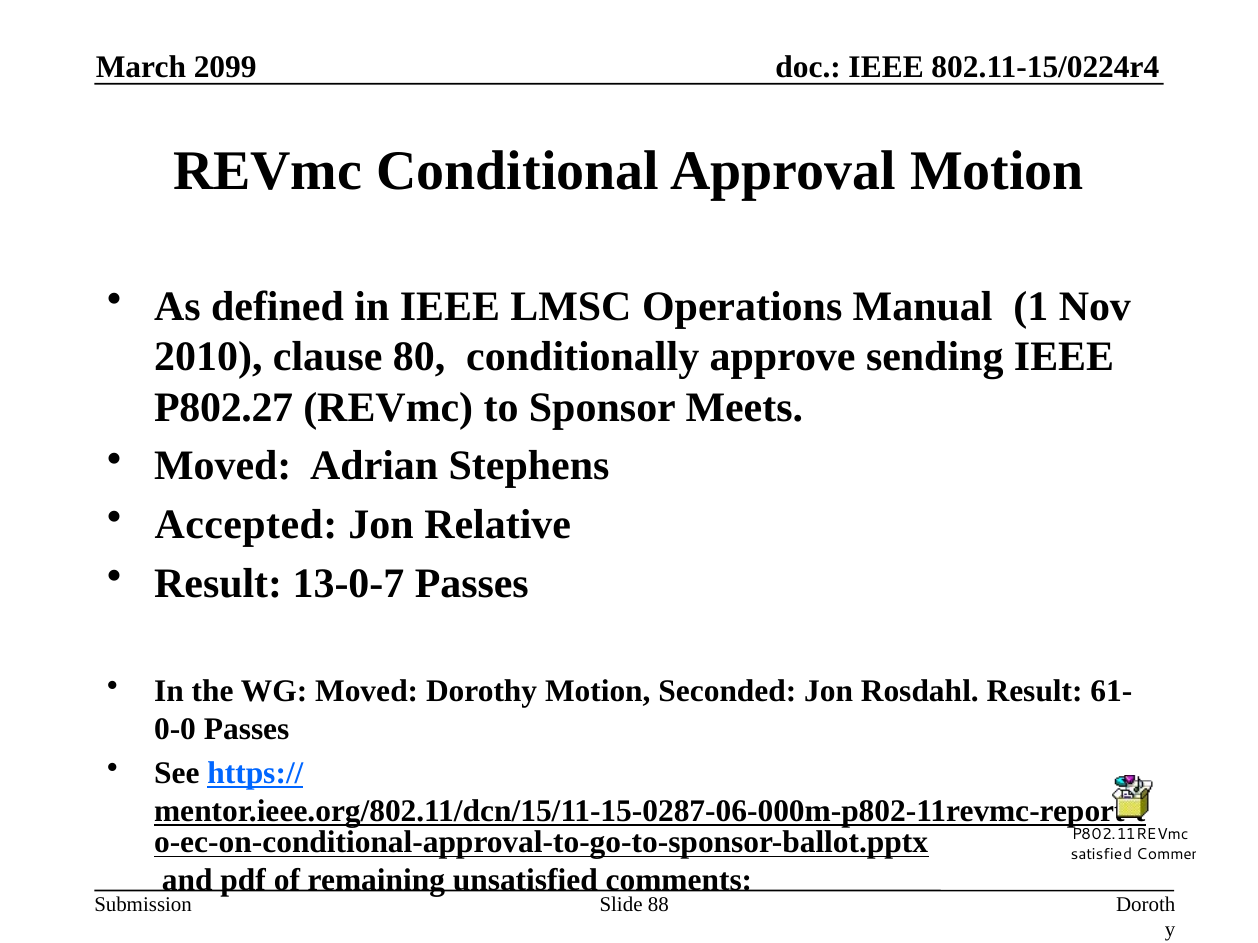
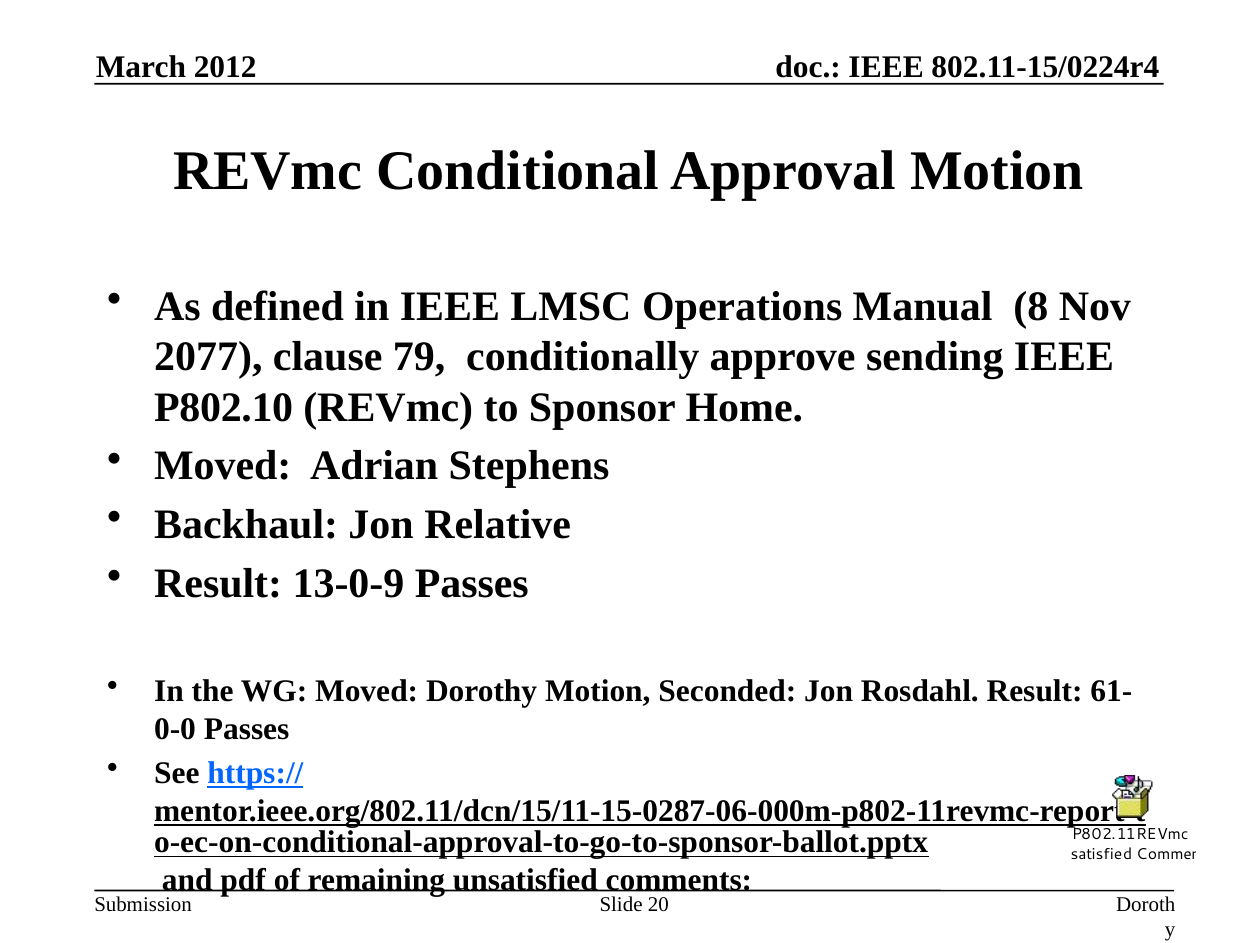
2099: 2099 -> 2012 (225, 67)
1: 1 -> 8 (1031, 307)
2010: 2010 -> 2077 (208, 357)
80: 80 -> 79 (419, 357)
P802.27: P802.27 -> P802.10 (224, 408)
Meets: Meets -> Home (744, 408)
Accepted: Accepted -> Backhaul (246, 525)
13-0-7: 13-0-7 -> 13-0-9 (348, 584)
88: 88 -> 20 (658, 905)
